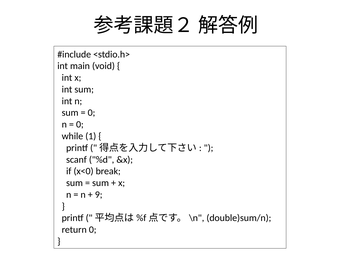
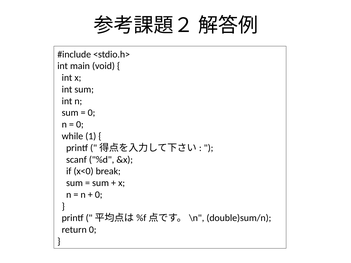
9: 9 -> 0 (99, 195)
